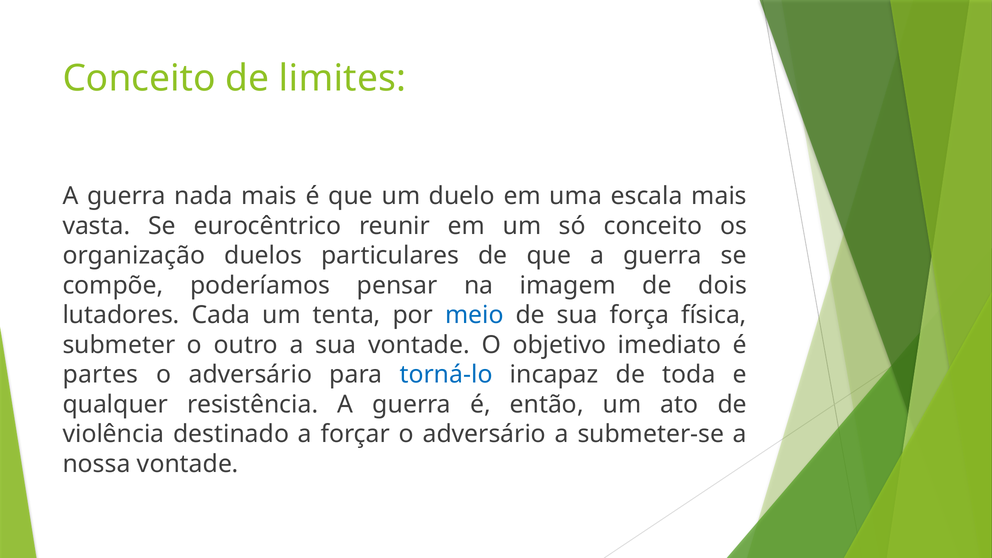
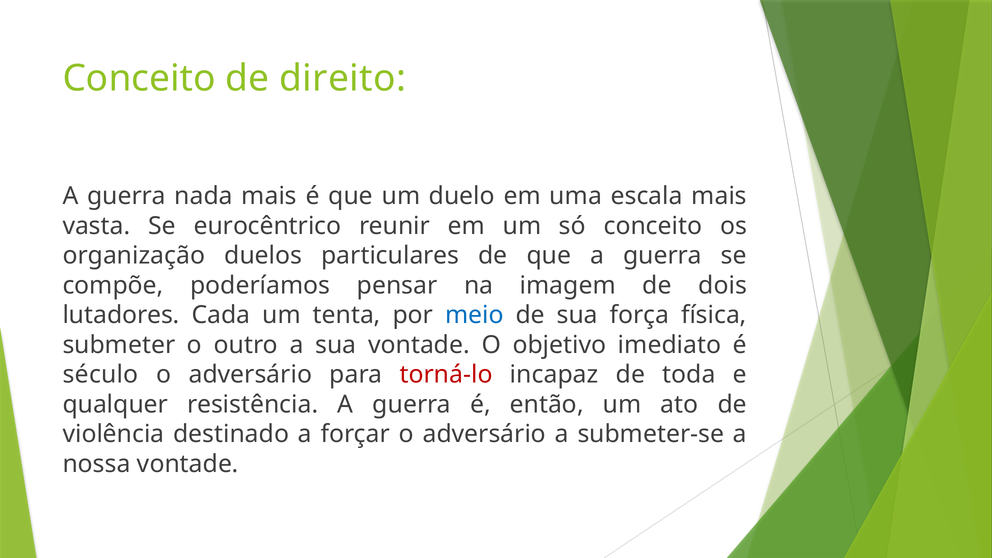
limites: limites -> direito (343, 78)
partes: partes -> século (101, 375)
torná-lo colour: blue -> red (446, 375)
